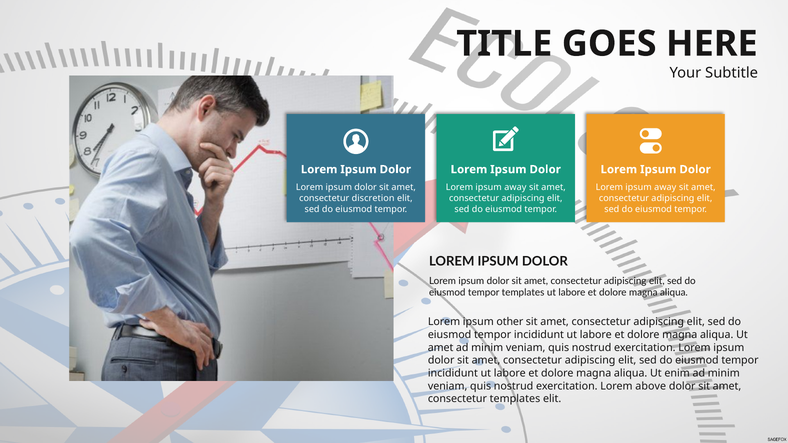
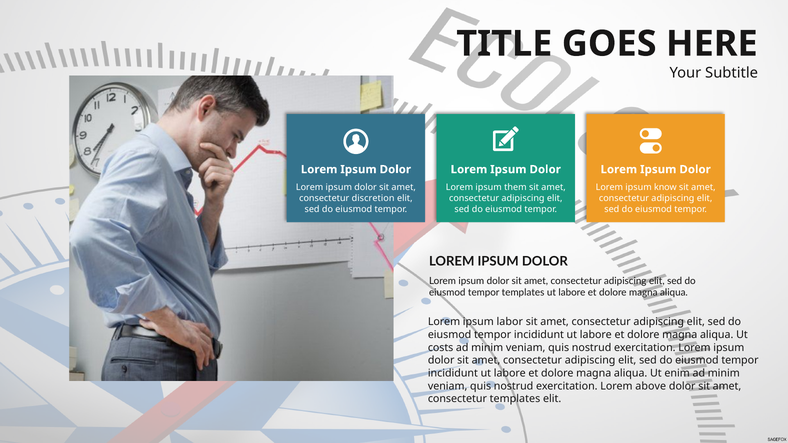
away: away -> them (515, 188)
away: away -> know (665, 188)
other: other -> labor (510, 322)
amet: amet -> costs (441, 348)
